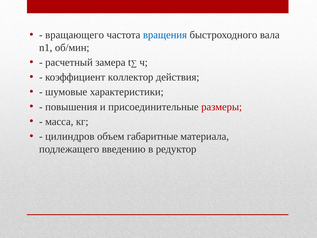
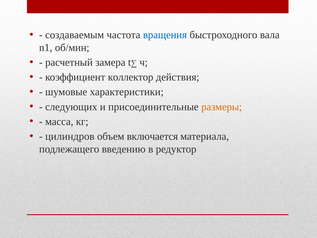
вращающего: вращающего -> создаваемым (75, 35)
повышения: повышения -> следующих (71, 107)
размеры colour: red -> orange (222, 107)
габаритные: габаритные -> включается (152, 136)
